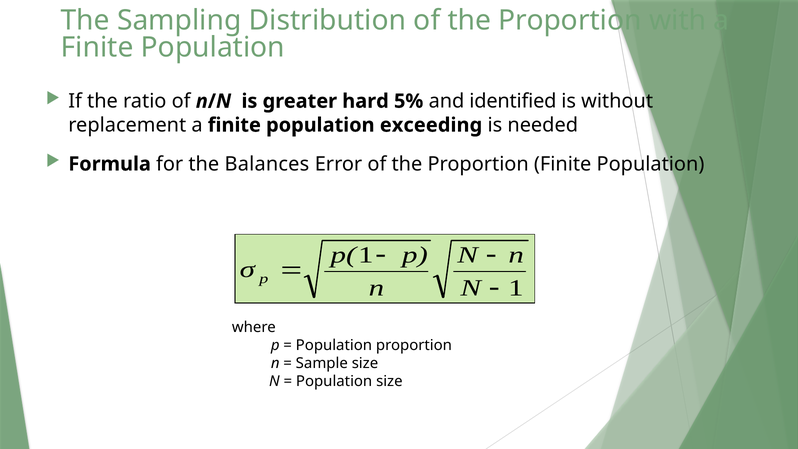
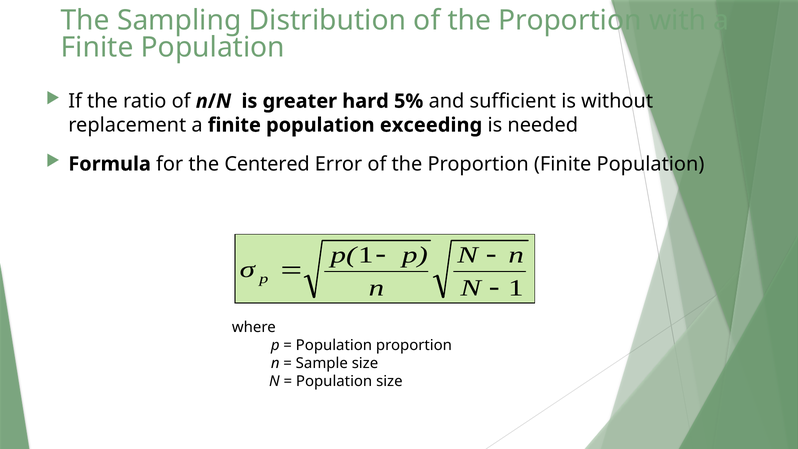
identified: identified -> sufficient (513, 101)
Balances: Balances -> Centered (267, 164)
